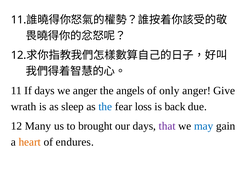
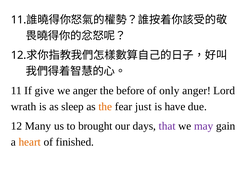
If days: days -> give (44, 91)
angels: angels -> before (130, 91)
Give: Give -> Lord (224, 91)
the colour: blue -> orange (105, 107)
loss: loss -> just (143, 107)
back: back -> have (175, 107)
may colour: blue -> purple (204, 126)
endures: endures -> finished (75, 142)
